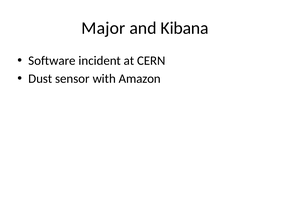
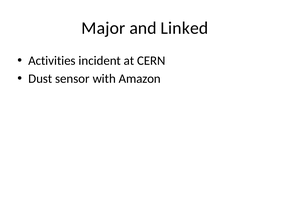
Kibana: Kibana -> Linked (184, 28)
Software: Software -> Activities (52, 61)
